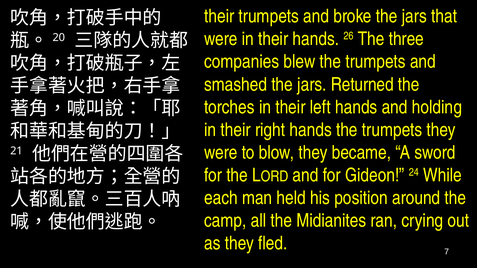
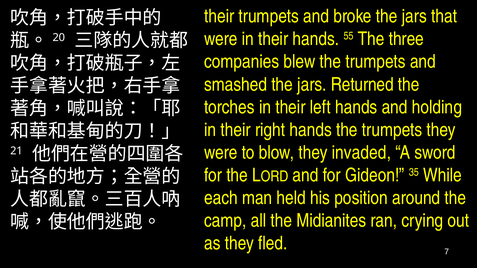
26: 26 -> 55 (348, 36)
became: became -> invaded (361, 153)
24: 24 -> 35 (414, 172)
